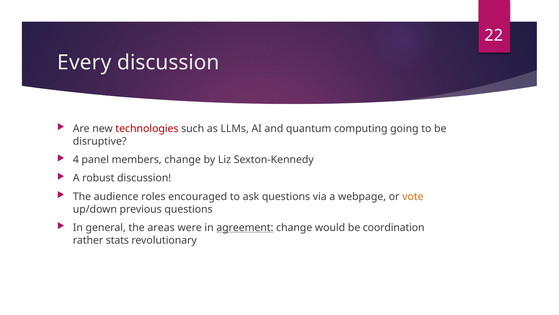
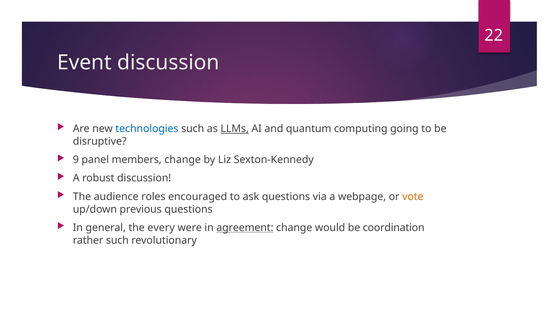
Every: Every -> Event (84, 62)
technologies colour: red -> blue (147, 128)
LLMs underline: none -> present (235, 128)
4: 4 -> 9 (76, 159)
areas: areas -> every (161, 227)
rather stats: stats -> such (117, 240)
